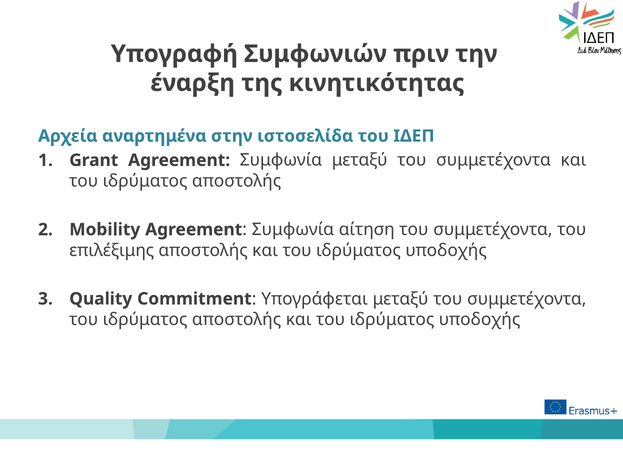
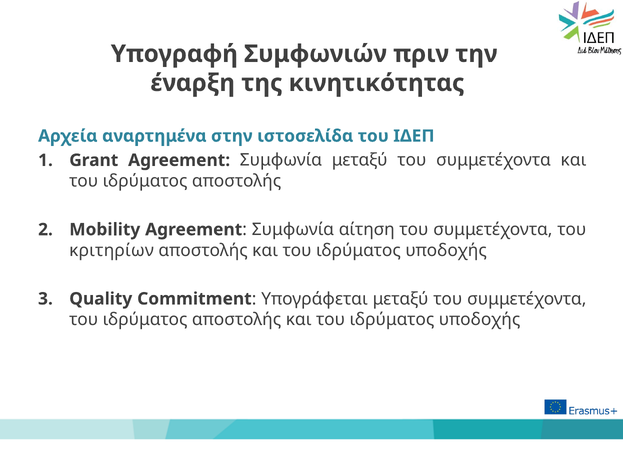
επιλέξιμης: επιλέξιμης -> κριτηρίων (112, 250)
